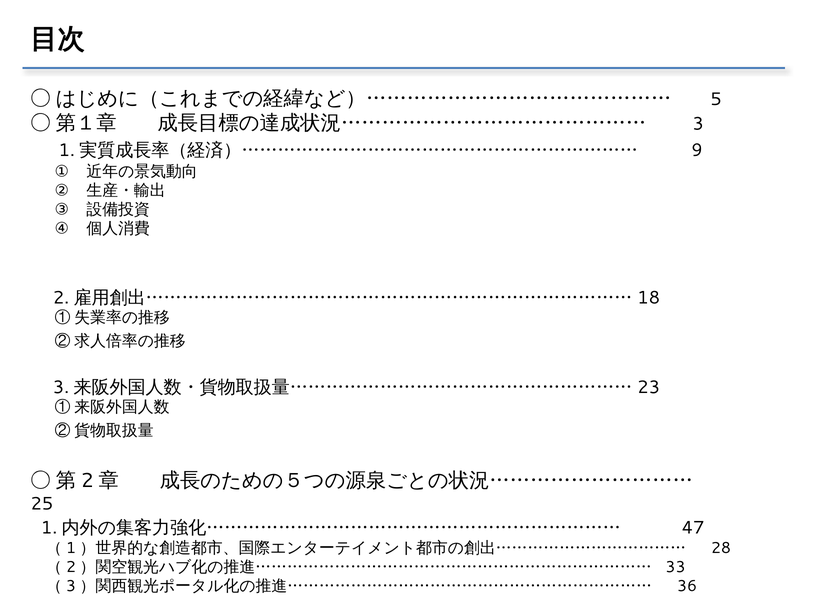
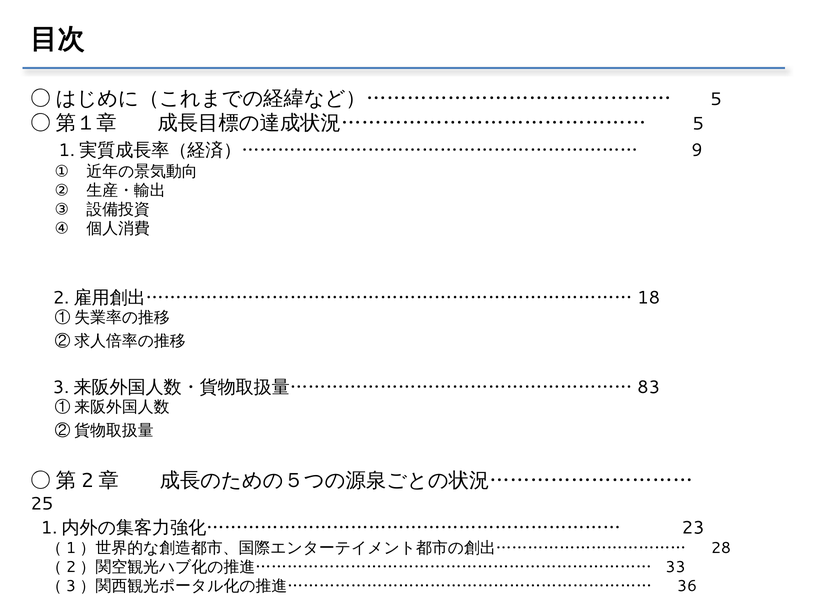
3: 3 -> 5 (698, 124)
23: 23 -> 83 (649, 387)
47: 47 -> 23 (693, 528)
